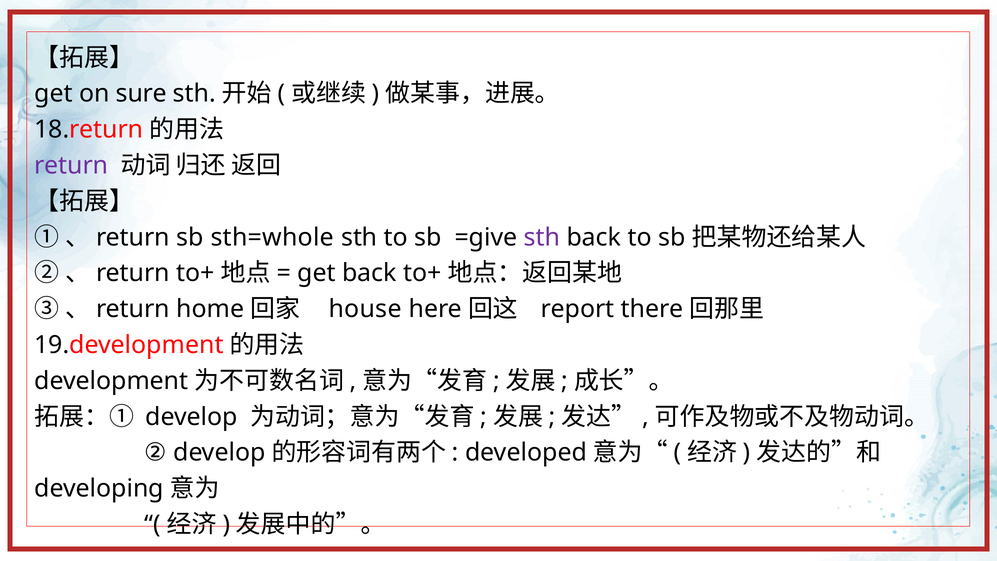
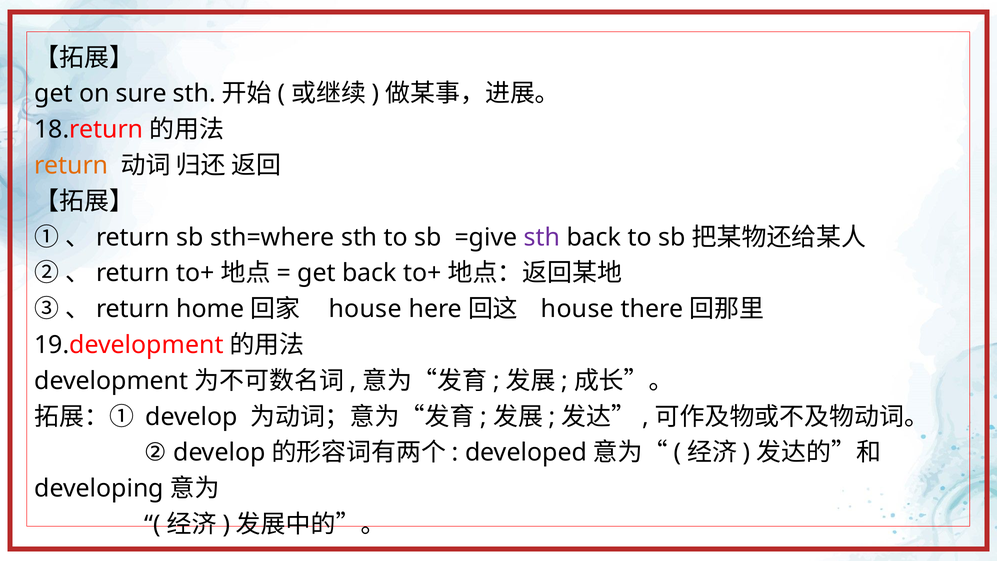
return colour: purple -> orange (71, 165)
sth=whole: sth=whole -> sth=where (272, 237)
report: report -> house (577, 309)
